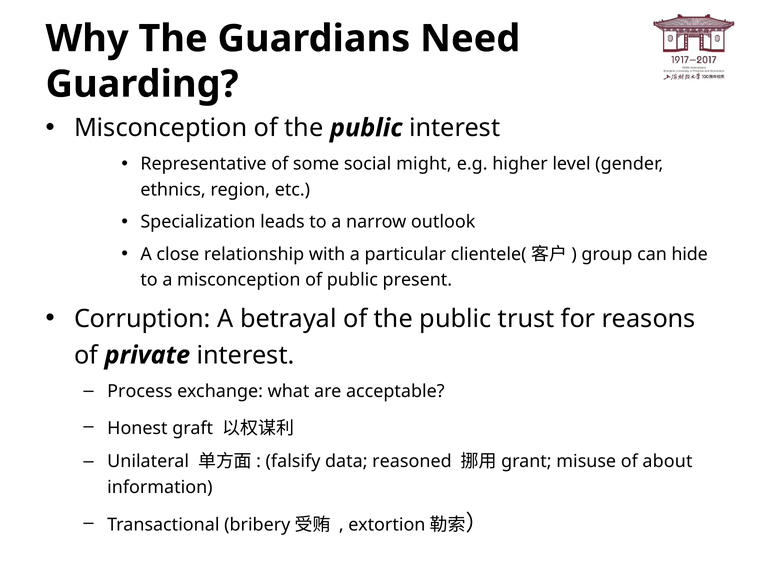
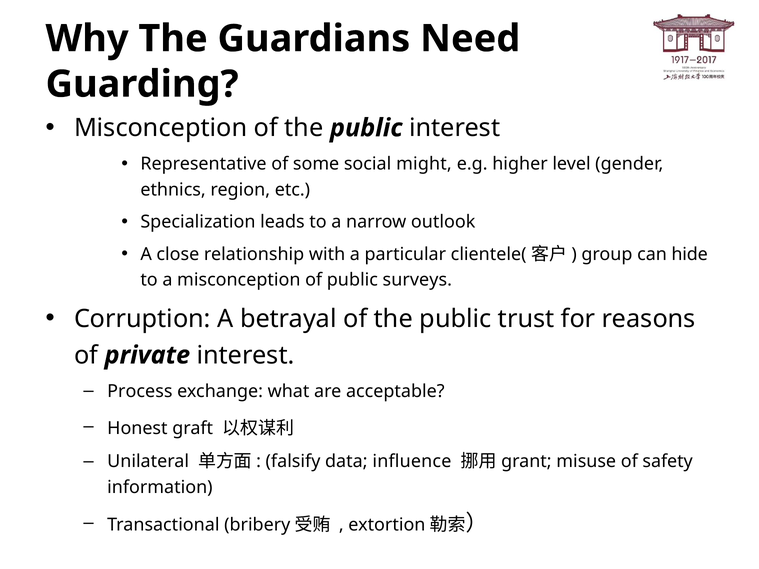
present: present -> surveys (417, 280)
reasoned: reasoned -> influence (412, 462)
about: about -> safety (668, 462)
